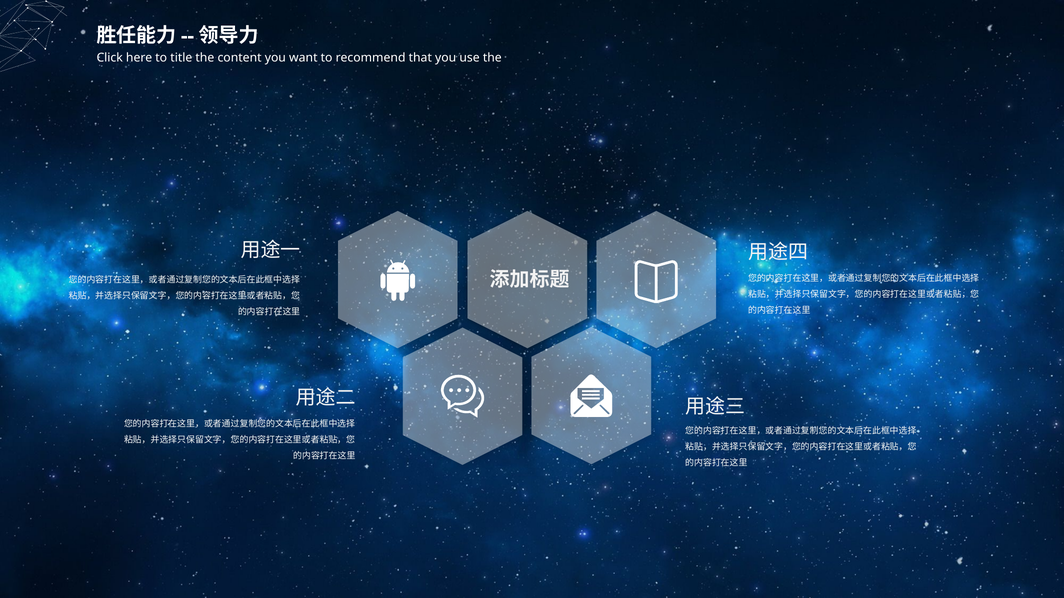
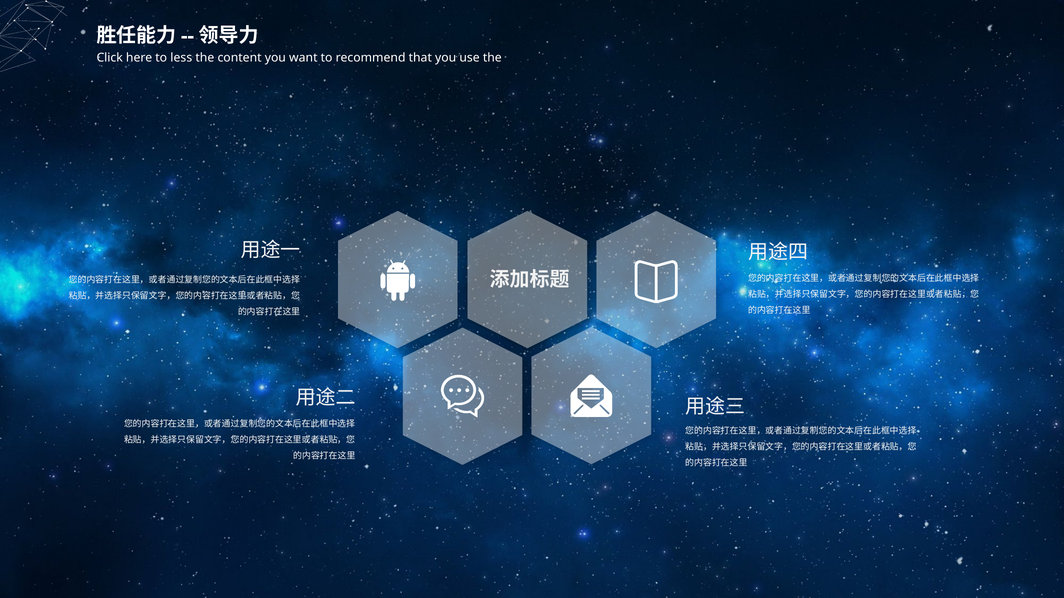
title: title -> less (181, 58)
